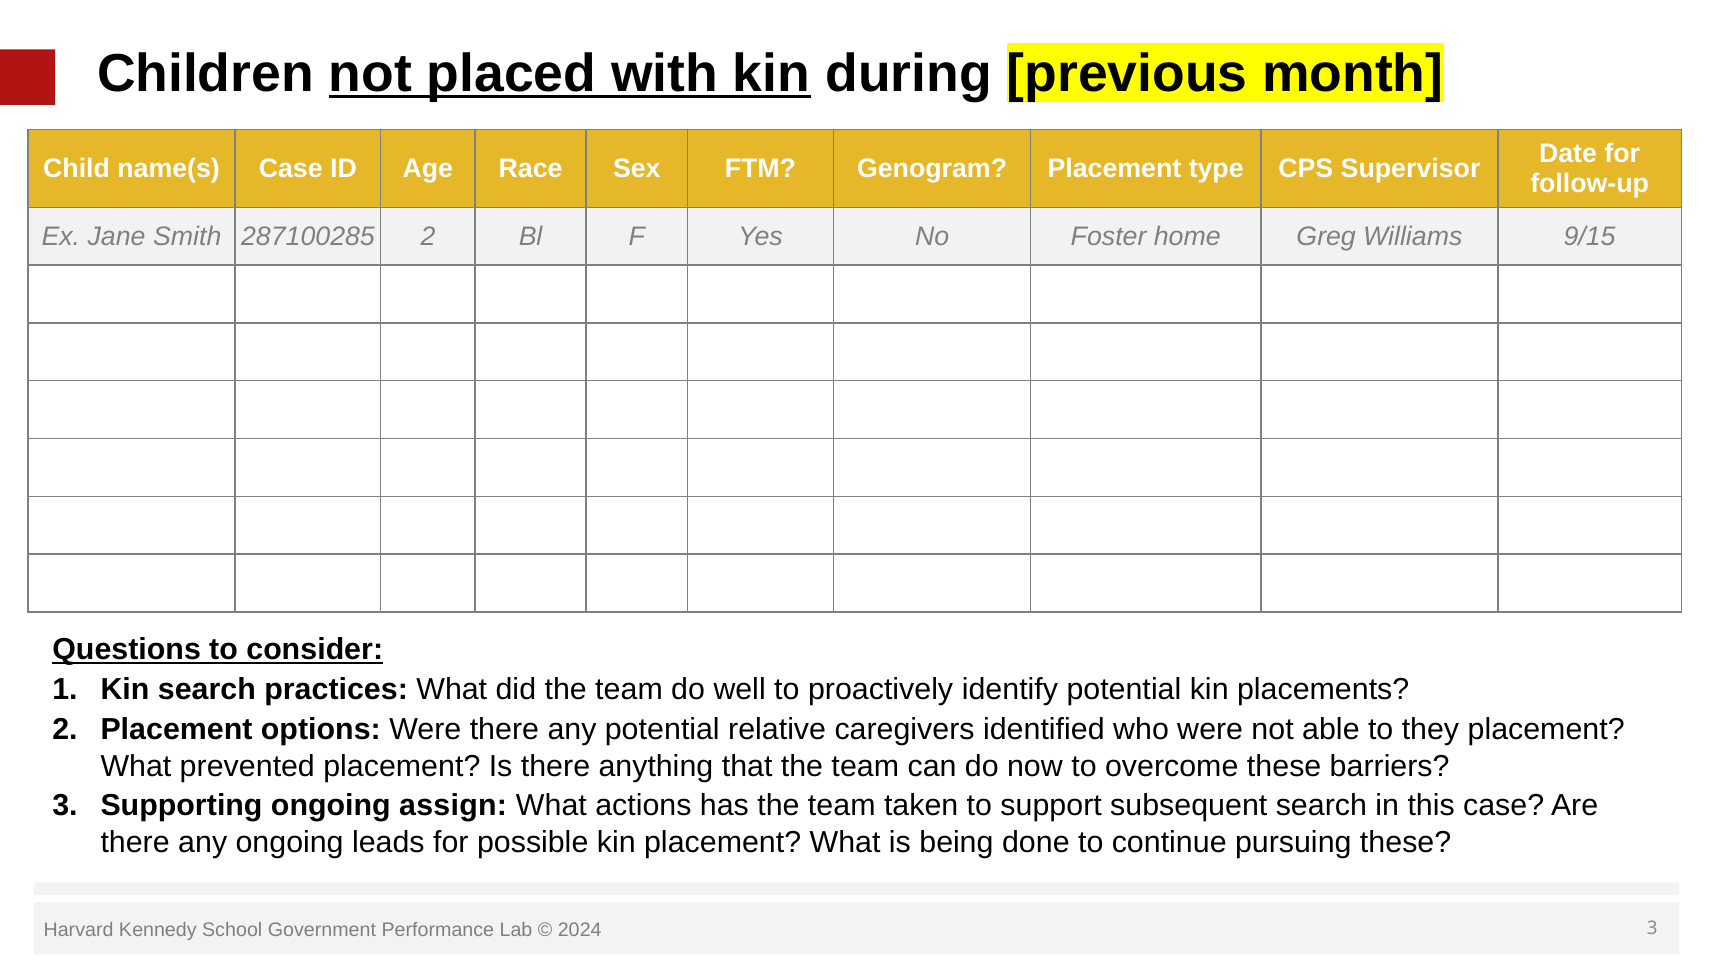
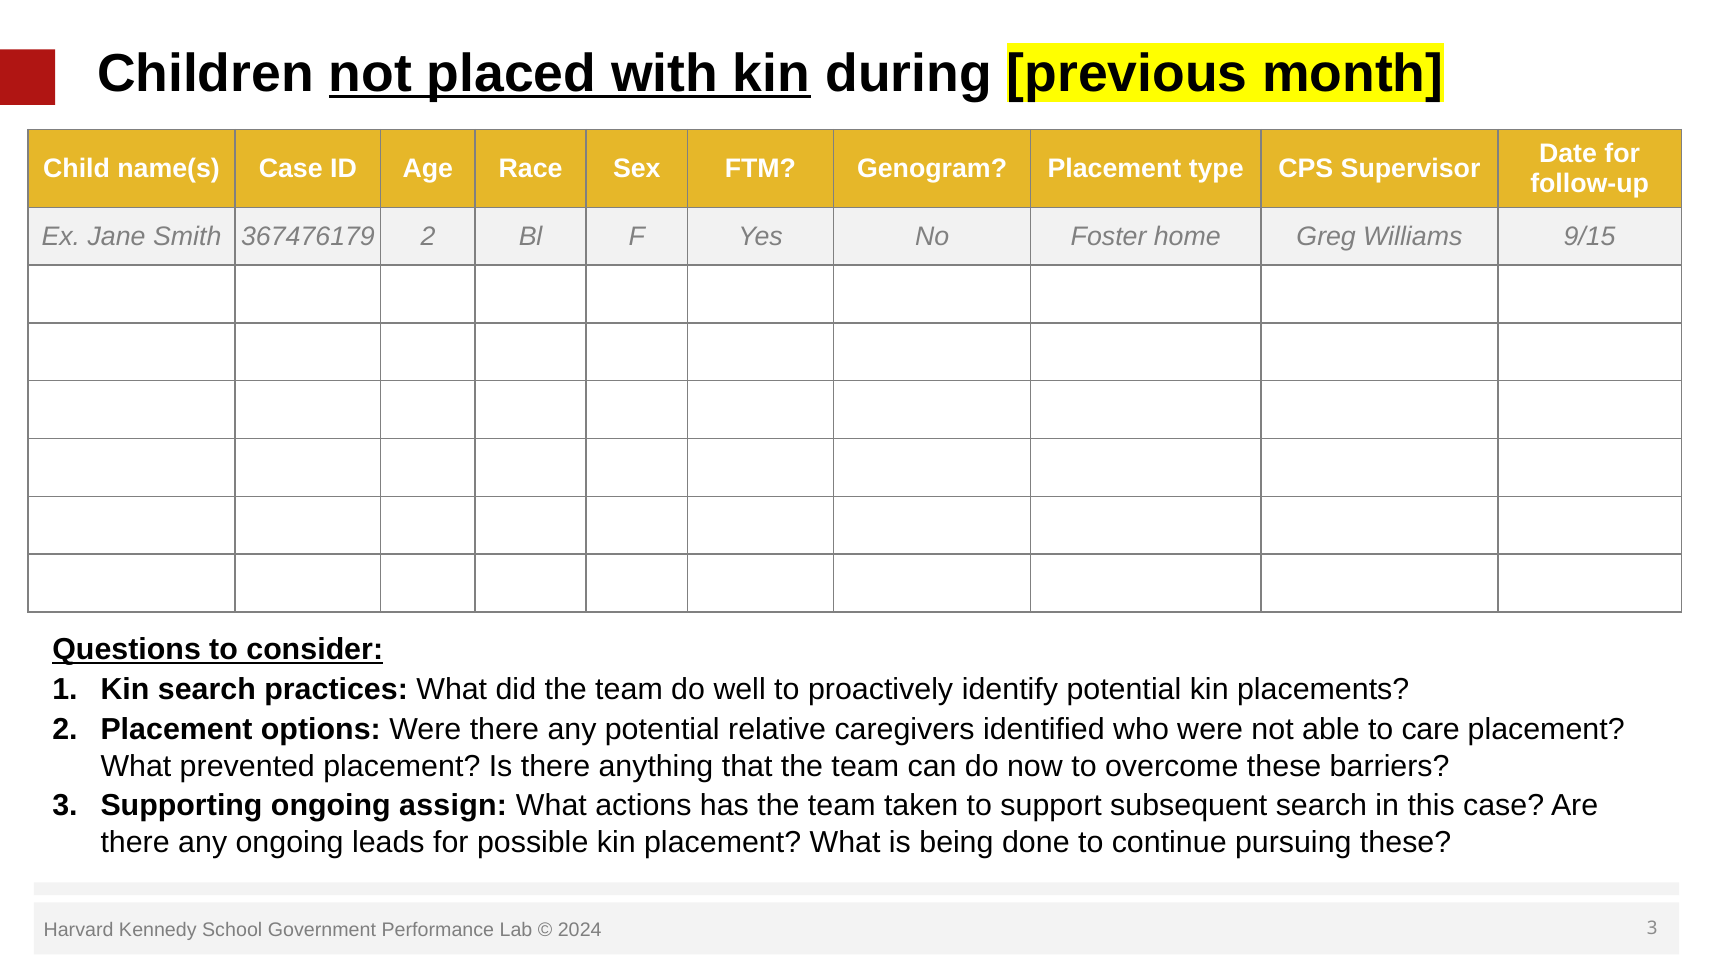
287100285: 287100285 -> 367476179 (308, 237)
they: they -> care (1431, 730)
